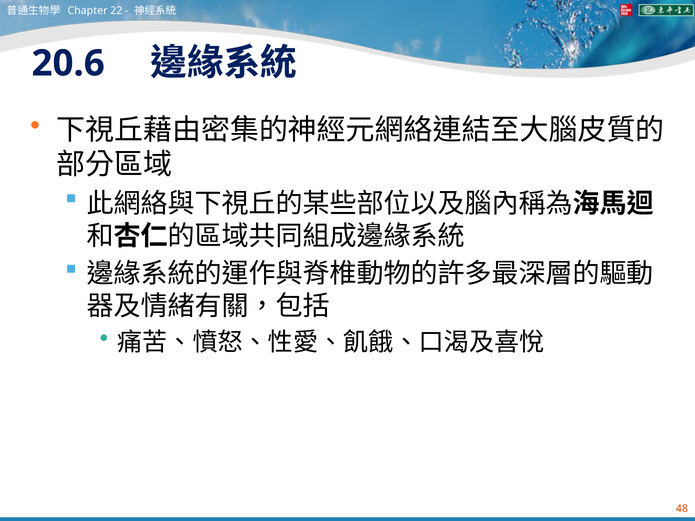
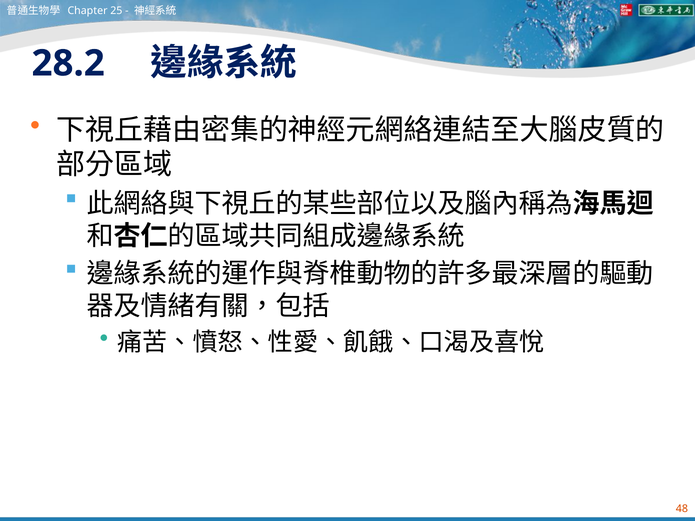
22: 22 -> 25 (116, 11)
20.6: 20.6 -> 28.2 (68, 63)
